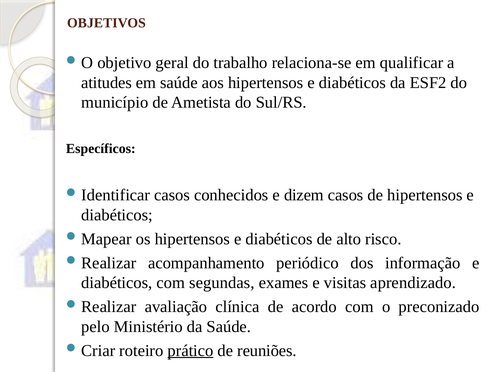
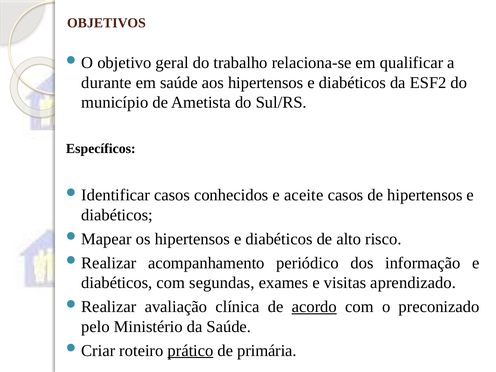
atitudes: atitudes -> durante (106, 83)
dizem: dizem -> aceite (304, 195)
acordo underline: none -> present (314, 307)
reuniões: reuniões -> primária (267, 351)
